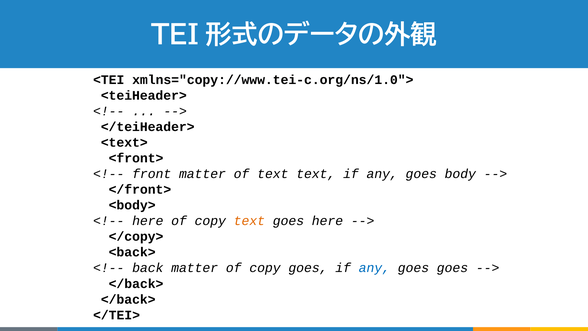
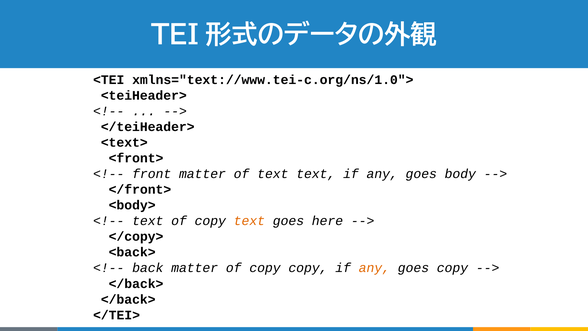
xmlns="copy://www.tei-c.org/ns/1.0">: xmlns="copy://www.tei-c.org/ns/1.0"> -> xmlns="text://www.tei-c.org/ns/1.0"> (273, 80)
here: here -> text (148, 221)
copy goes: goes -> copy (308, 268)
any colour: blue -> orange (374, 268)
goes goes: goes -> copy (452, 268)
